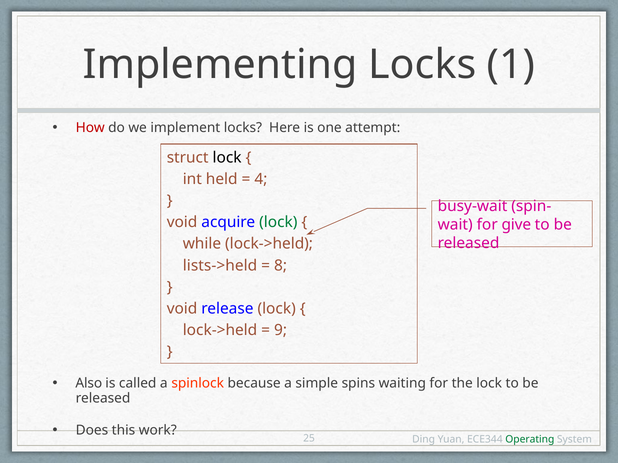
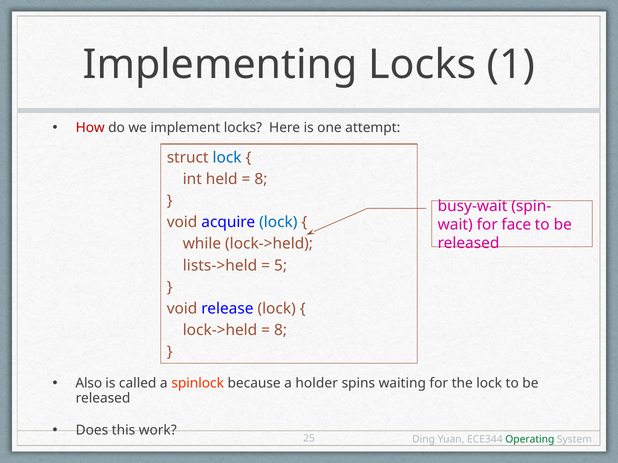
lock colour: black -> blue (227, 158)
4: 4 -> 8 (261, 179)
lock colour: green -> blue (278, 222)
give: give -> face (516, 225)
8: 8 -> 5 (281, 266)
9: 9 -> 8 (281, 331)
simple: simple -> holder (317, 384)
